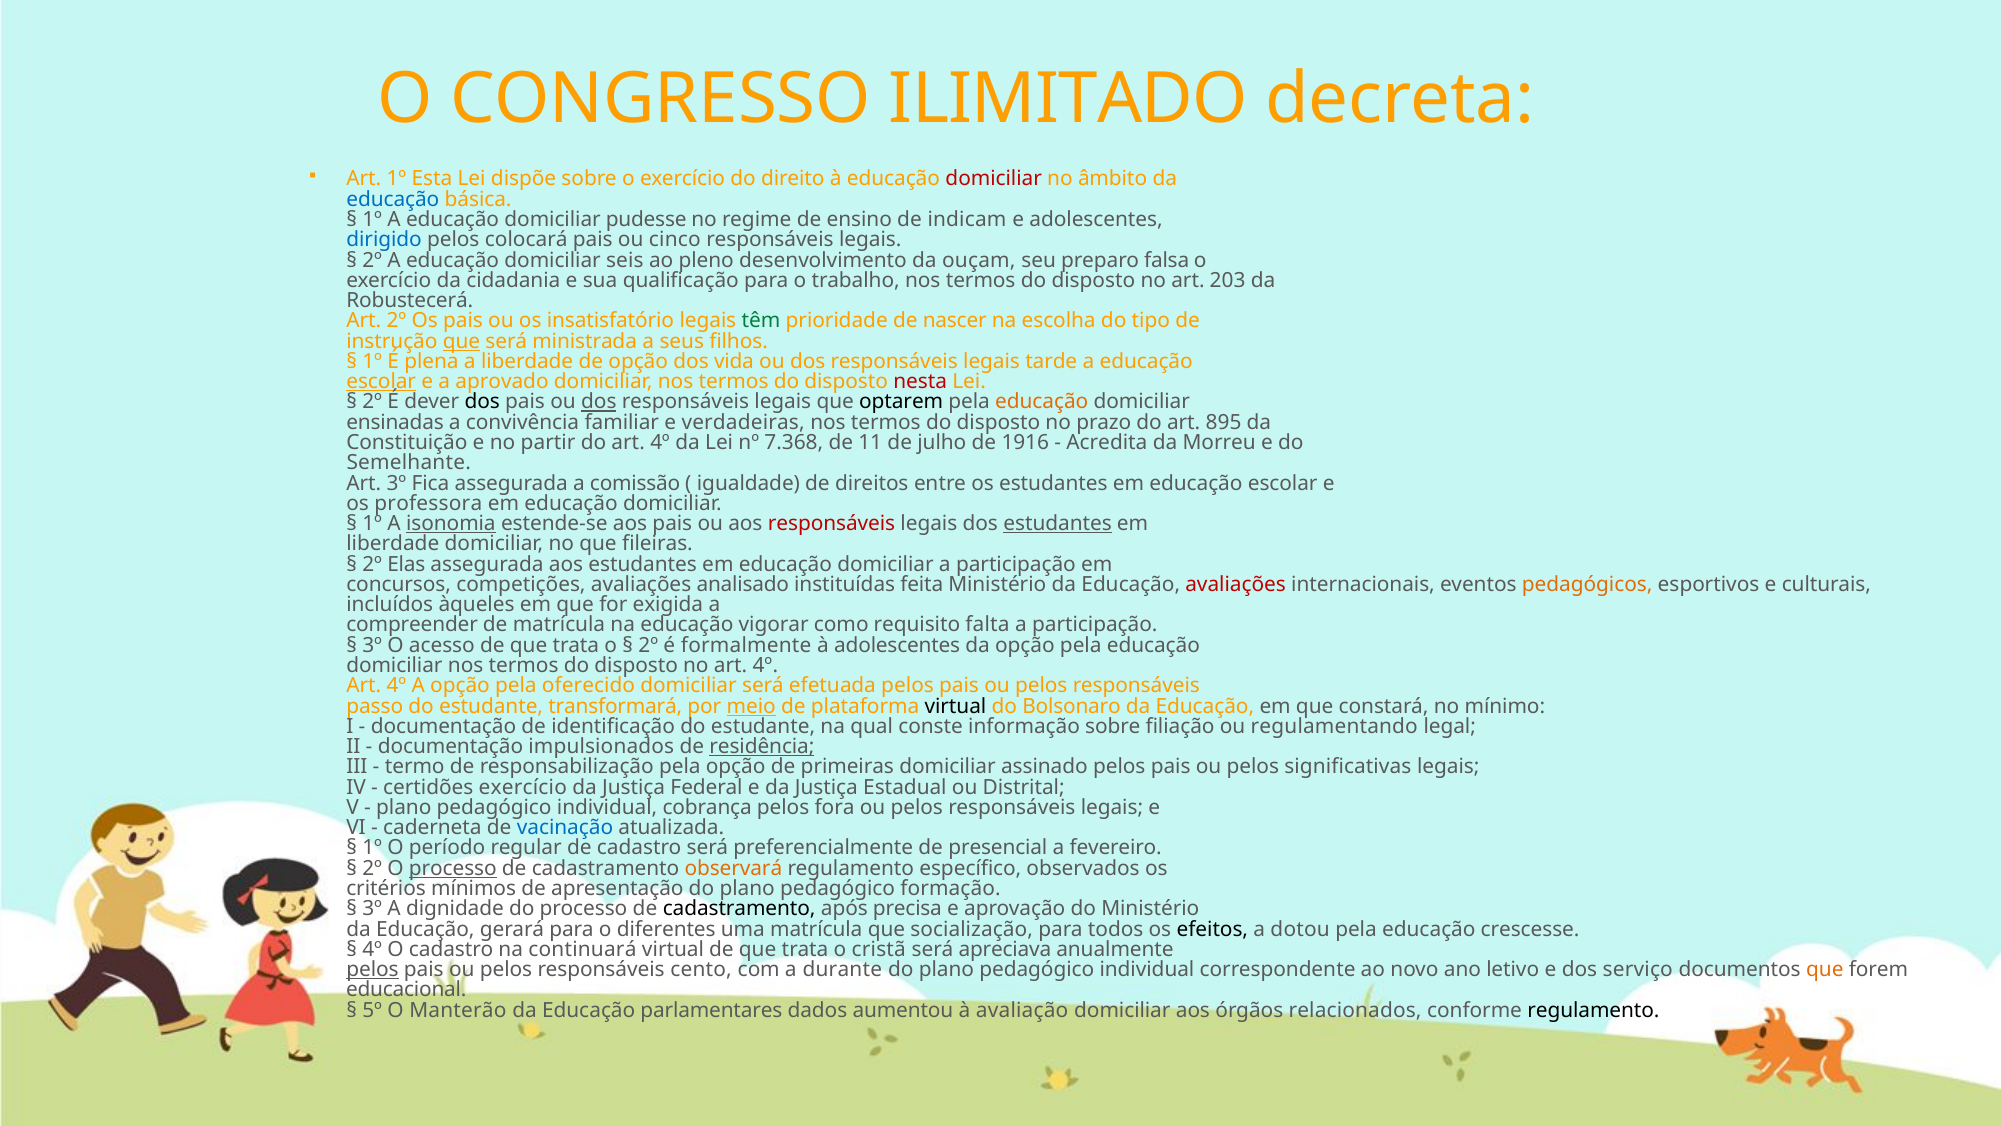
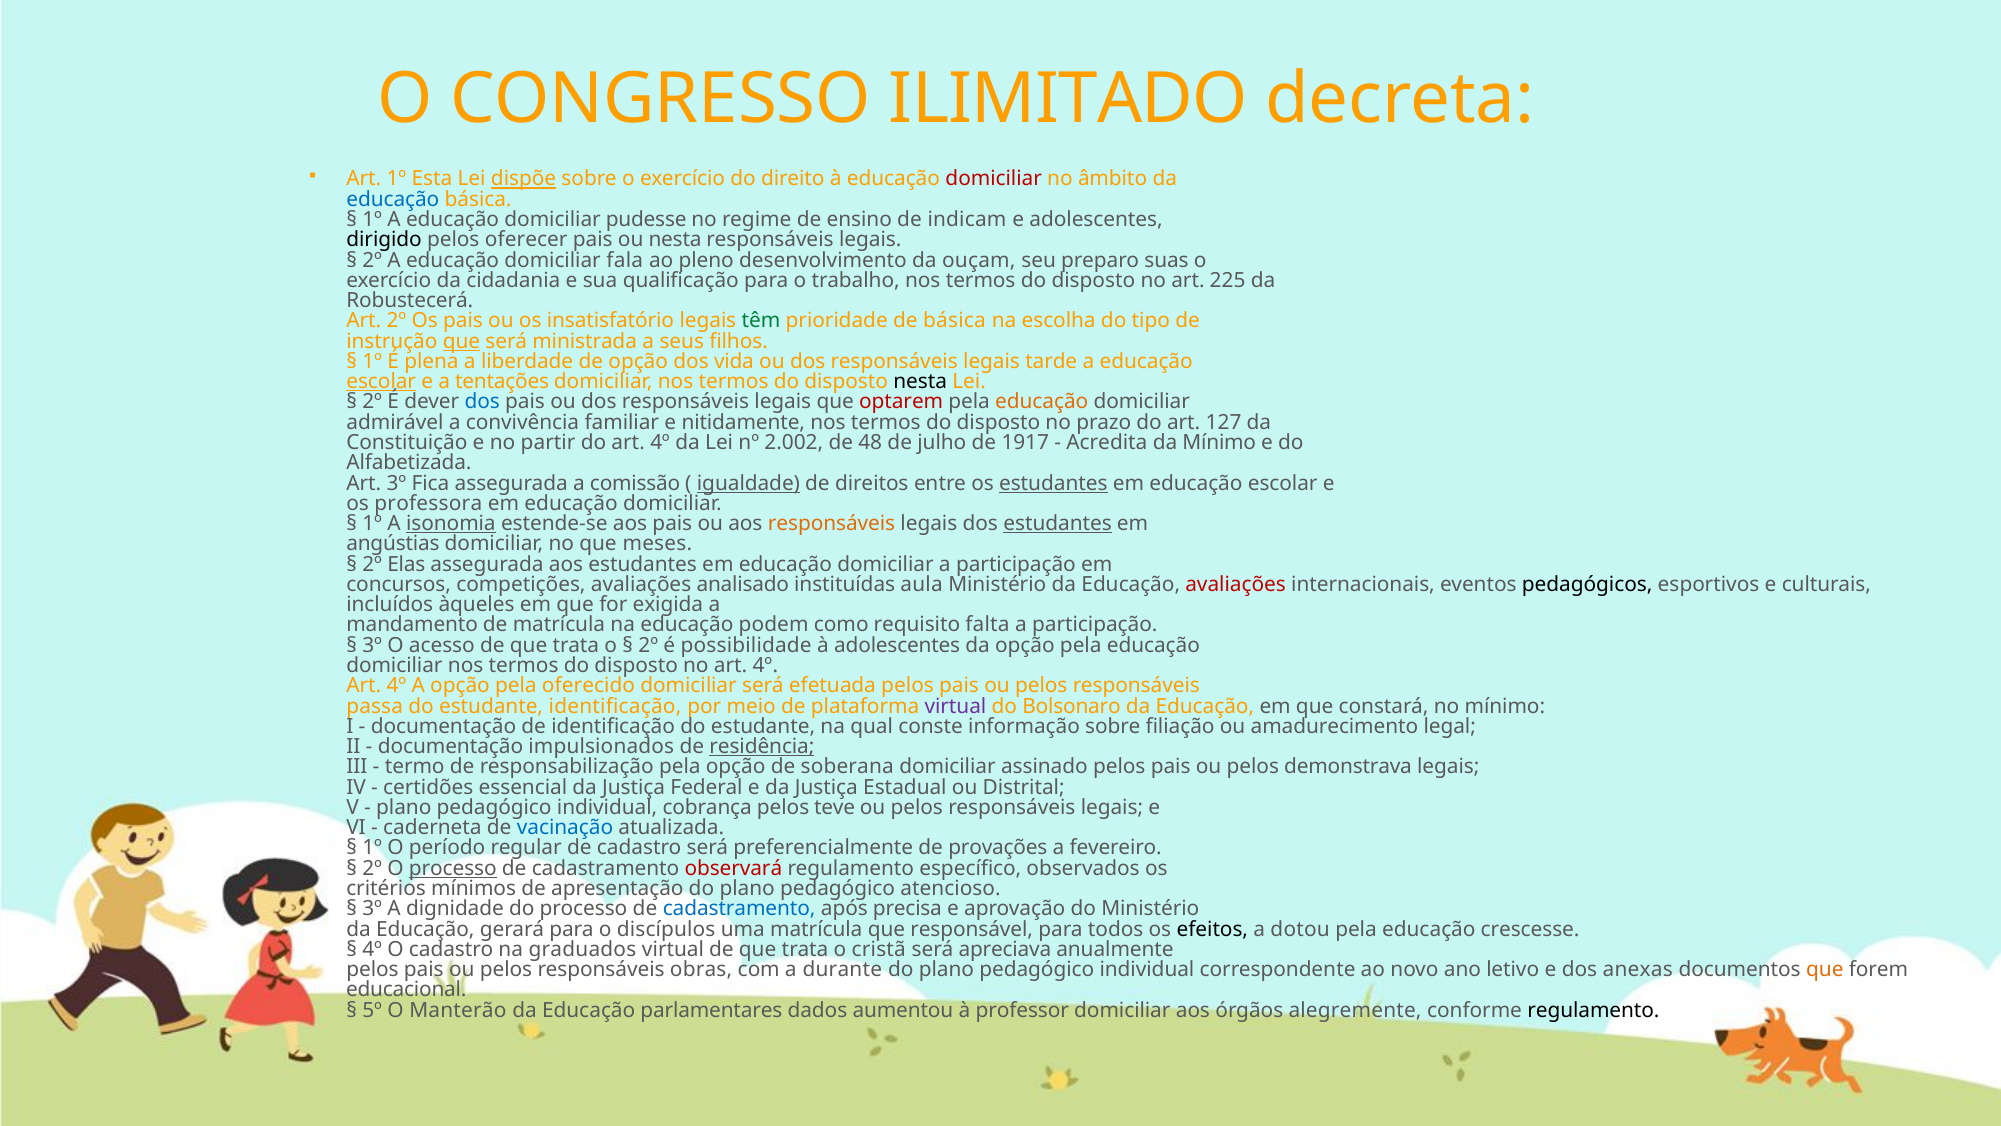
dispõe underline: none -> present (524, 179)
dirigido colour: blue -> black (384, 240)
colocará: colocará -> oferecer (526, 240)
ou cinco: cinco -> nesta (675, 240)
seis: seis -> fala (625, 260)
falsa: falsa -> suas (1167, 260)
203: 203 -> 225 (1228, 280)
de nascer: nascer -> básica (955, 321)
aprovado: aprovado -> tentações (502, 382)
nesta colour: red -> black (920, 382)
dos colour: black -> blue (482, 402)
dos underline: present -> none (599, 402)
optarem colour: black -> red (901, 402)
ensinadas: ensinadas -> admirável (395, 422)
verdadeiras: verdadeiras -> nitidamente (743, 422)
895: 895 -> 127 (1224, 422)
7.368: 7.368 -> 2.002 (794, 442)
11: 11 -> 48 (870, 442)
1916: 1916 -> 1917 (1025, 442)
da Morreu: Morreu -> Mínimo (1219, 442)
Semelhante: Semelhante -> Alfabetizada (409, 463)
igualdade underline: none -> present (748, 483)
estudantes underline: none -> present (1053, 483)
responsáveis colour: red -> orange (832, 524)
liberdade: liberdade -> angústias (393, 544)
fileiras: fileiras -> meses (657, 544)
feita: feita -> aula (922, 584)
pedagógicos colour: orange -> black (1587, 584)
compreender: compreender -> mandamento (412, 625)
vigorar: vigorar -> podem (774, 625)
formalmente: formalmente -> possibilidade (746, 645)
passo: passo -> passa (375, 706)
estudante transformará: transformará -> identificação (615, 706)
meio underline: present -> none (751, 706)
virtual colour: black -> purple (955, 706)
regulamentando: regulamentando -> amadurecimento (1334, 726)
primeiras: primeiras -> soberana (847, 767)
significativas: significativas -> demonstrava (1348, 767)
certidões exercício: exercício -> essencial (523, 787)
fora: fora -> teve (835, 807)
presencial: presencial -> provações (998, 848)
observará colour: orange -> red (733, 868)
formação: formação -> atencioso (951, 888)
cadastramento colour: black -> blue (739, 909)
diferentes: diferentes -> discípulos (666, 929)
socialização: socialização -> responsável (972, 929)
continuará: continuará -> graduados (582, 949)
pelos underline: present -> none (373, 969)
cento: cento -> obras (701, 969)
serviço: serviço -> anexas (1638, 969)
avaliação: avaliação -> professor (1022, 1010)
relacionados: relacionados -> alegremente (1355, 1010)
